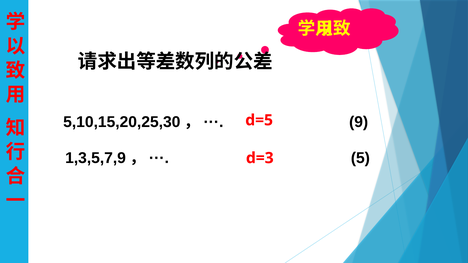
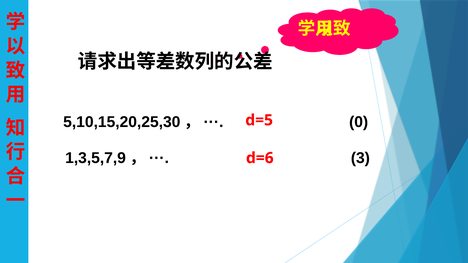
9: 9 -> 0 (359, 122)
5: 5 -> 3 (360, 158)
d=3: d=3 -> d=6 (260, 158)
